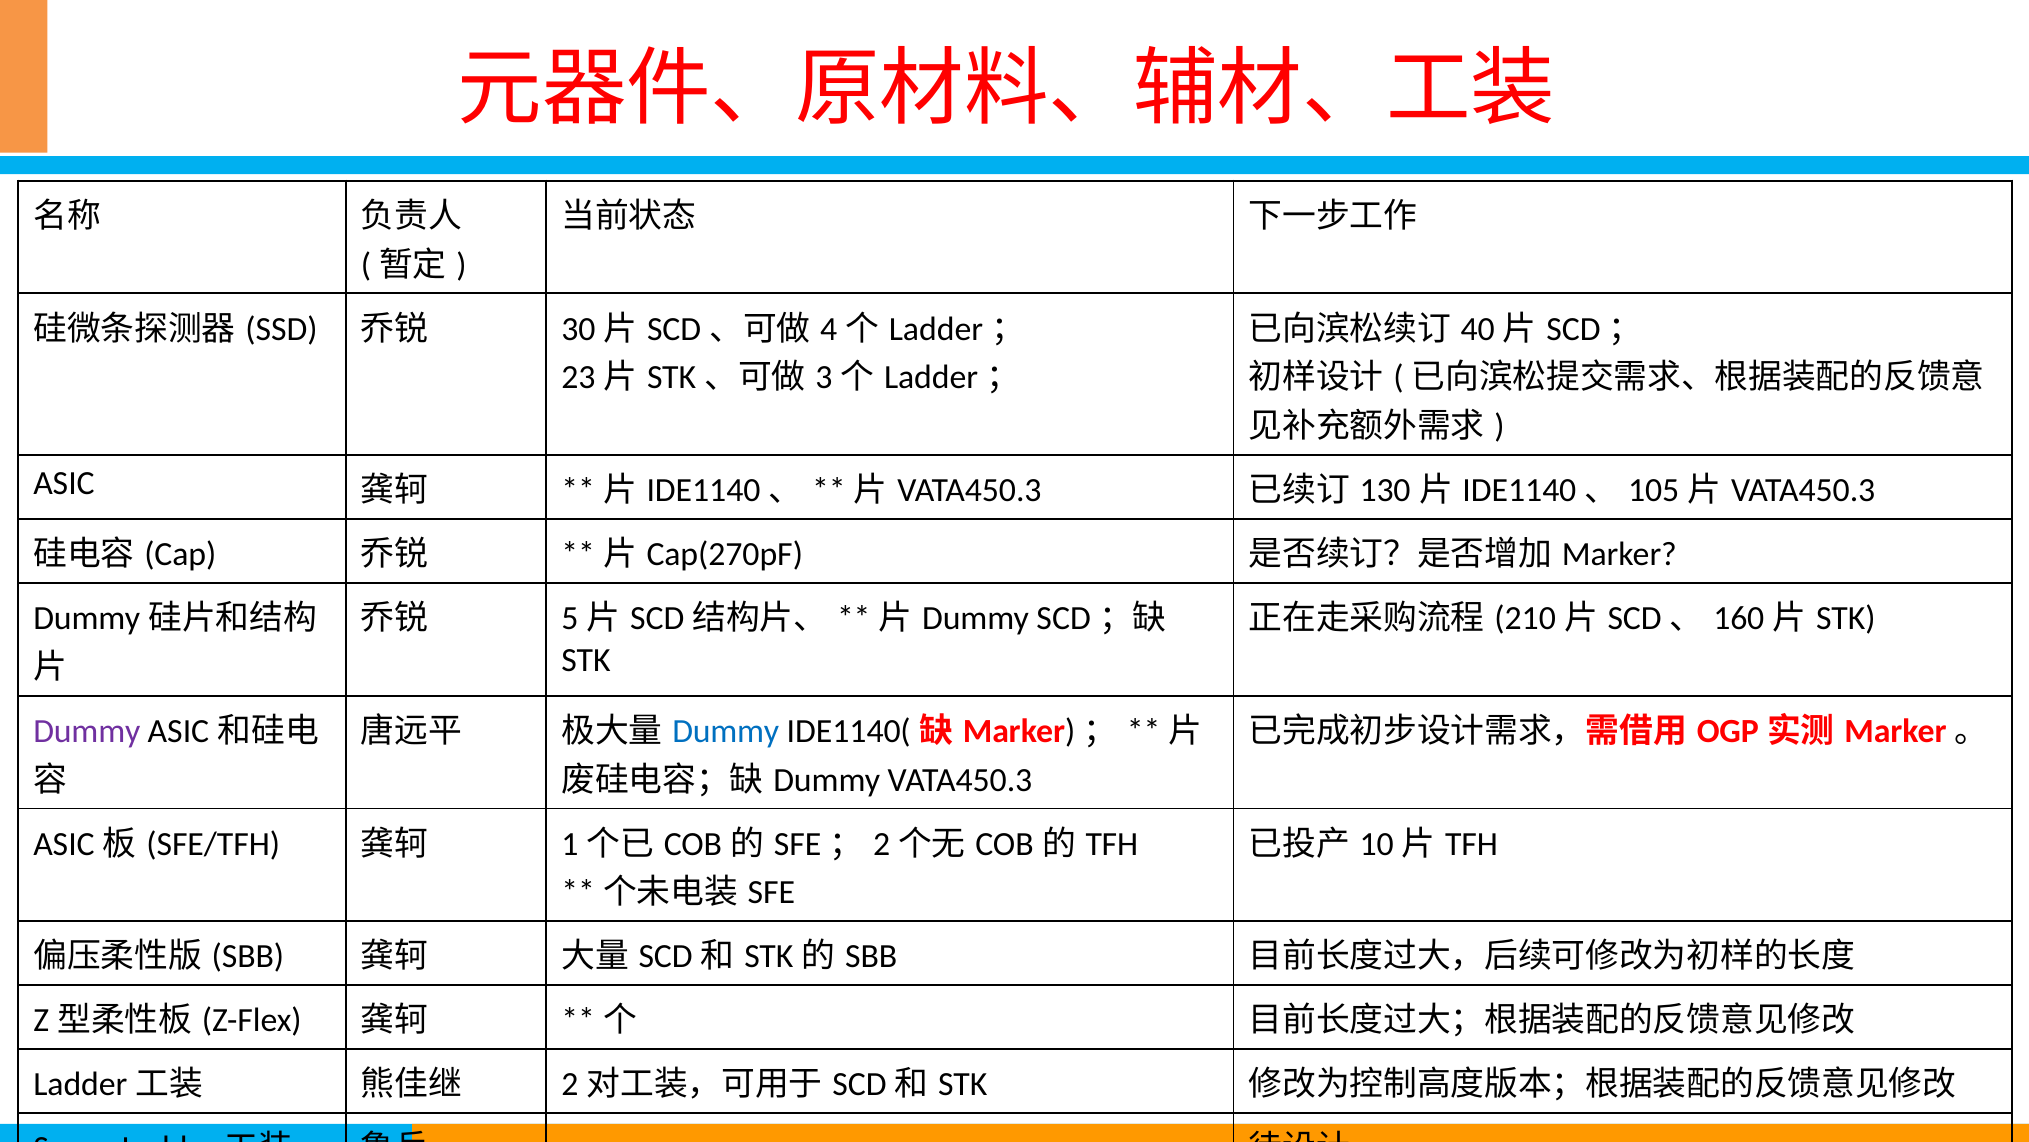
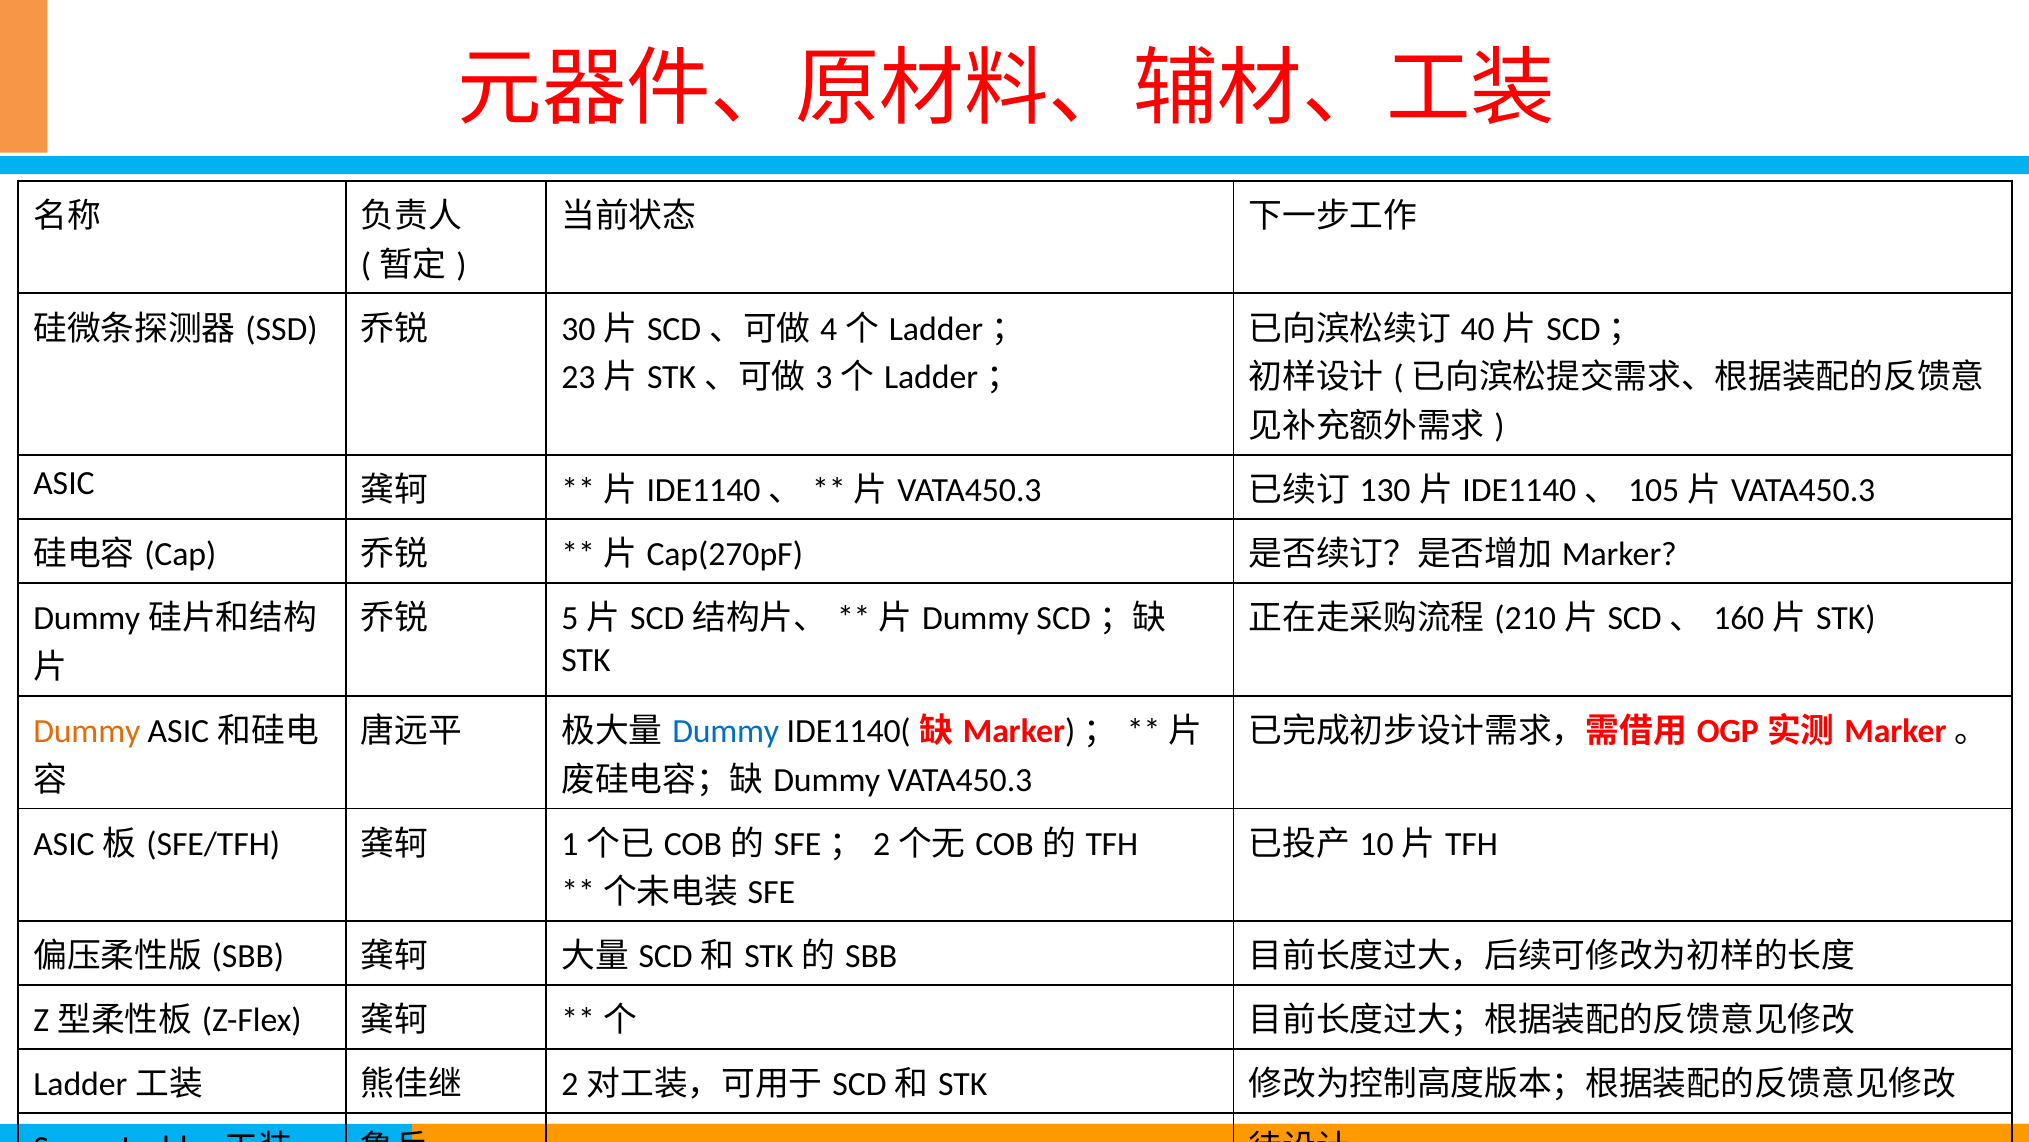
Dummy colour: purple -> orange (87, 731)
